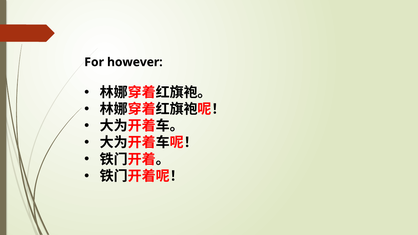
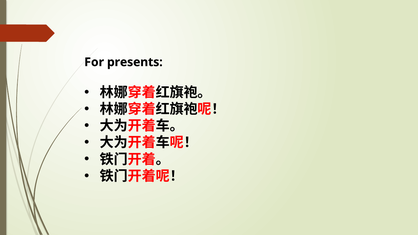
however: however -> presents (135, 62)
